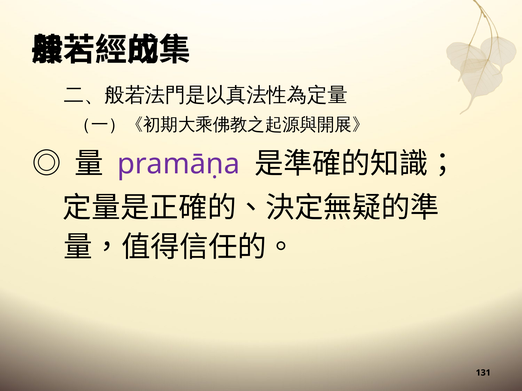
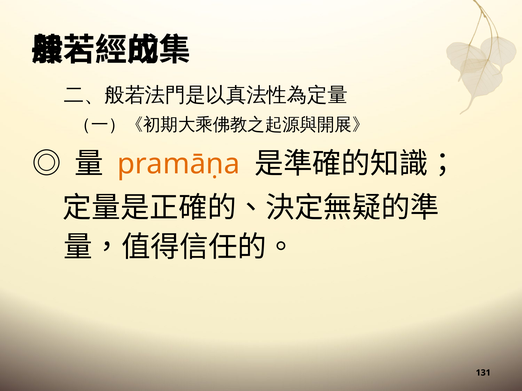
pramāṇa colour: purple -> orange (179, 164)
